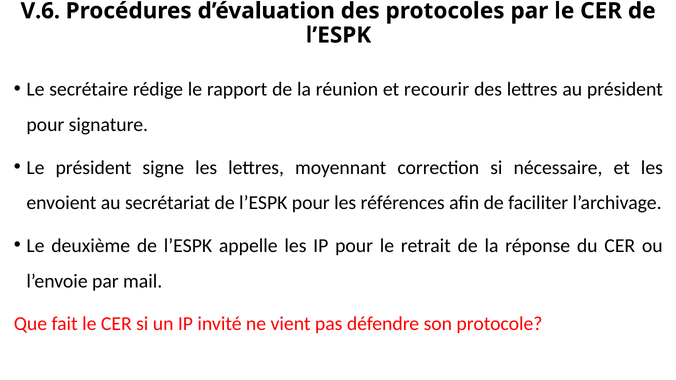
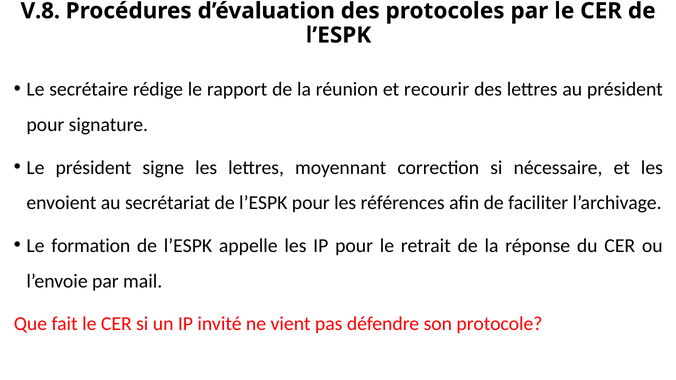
V.6: V.6 -> V.8 (40, 11)
deuxième: deuxième -> formation (91, 246)
